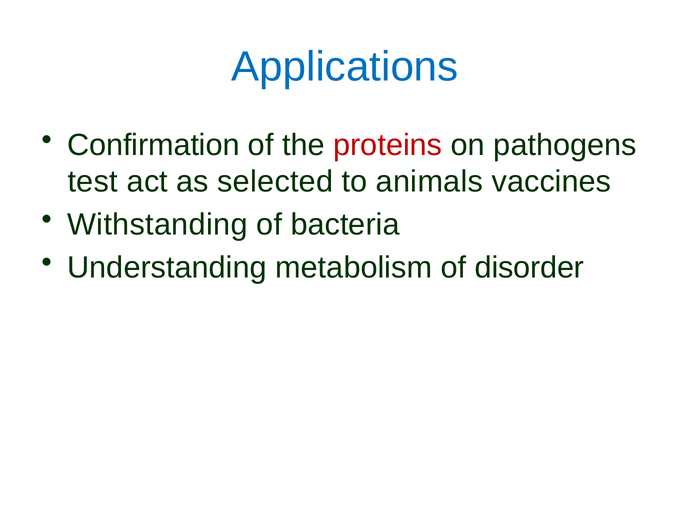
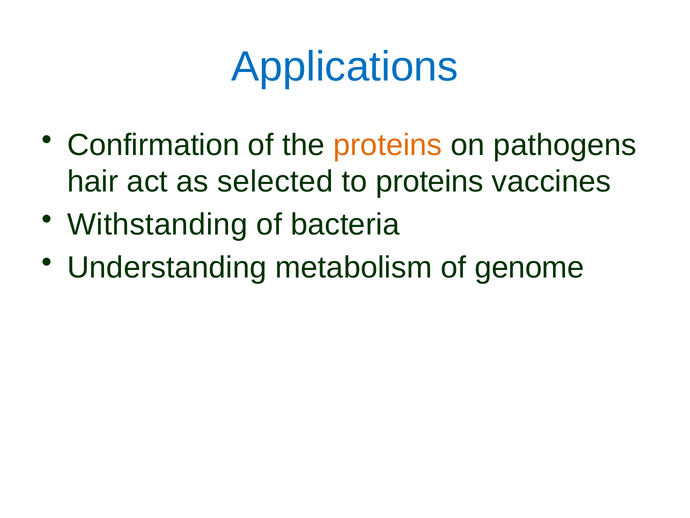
proteins colour: red -> orange (388, 145)
test: test -> hair (93, 182)
to animals: animals -> proteins (430, 182)
disorder: disorder -> genome (530, 267)
